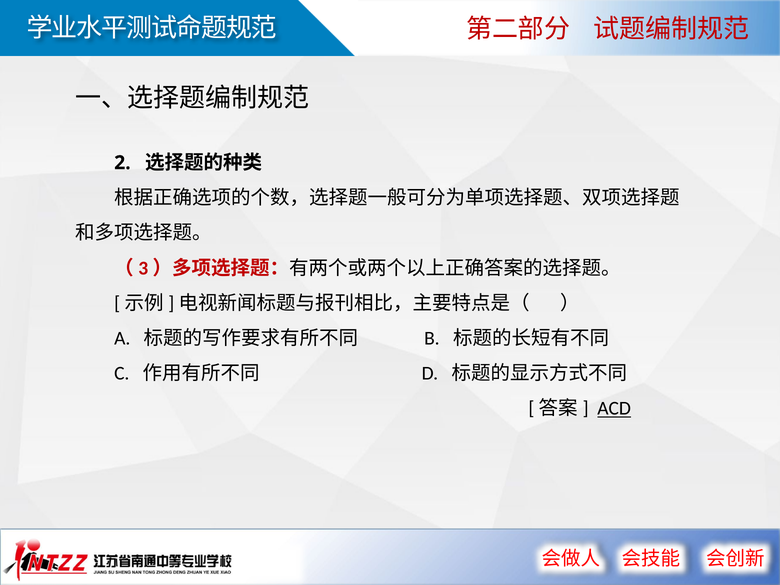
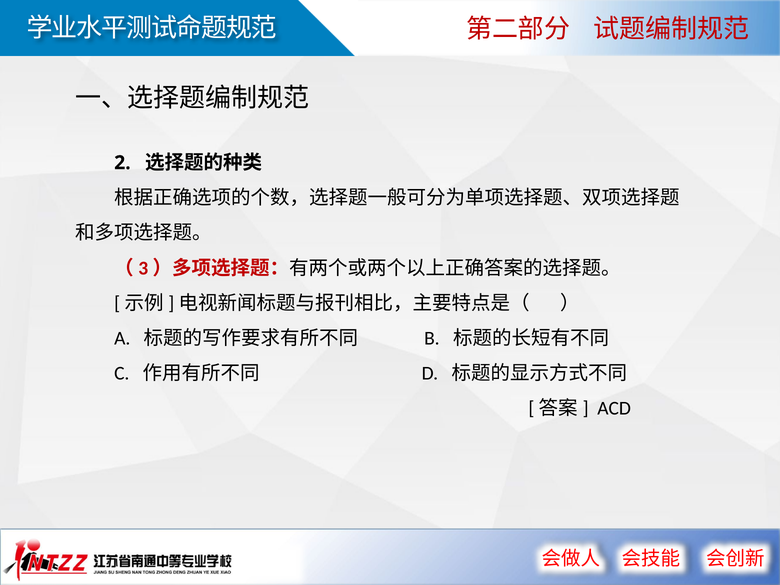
ACD underline: present -> none (614, 408)
